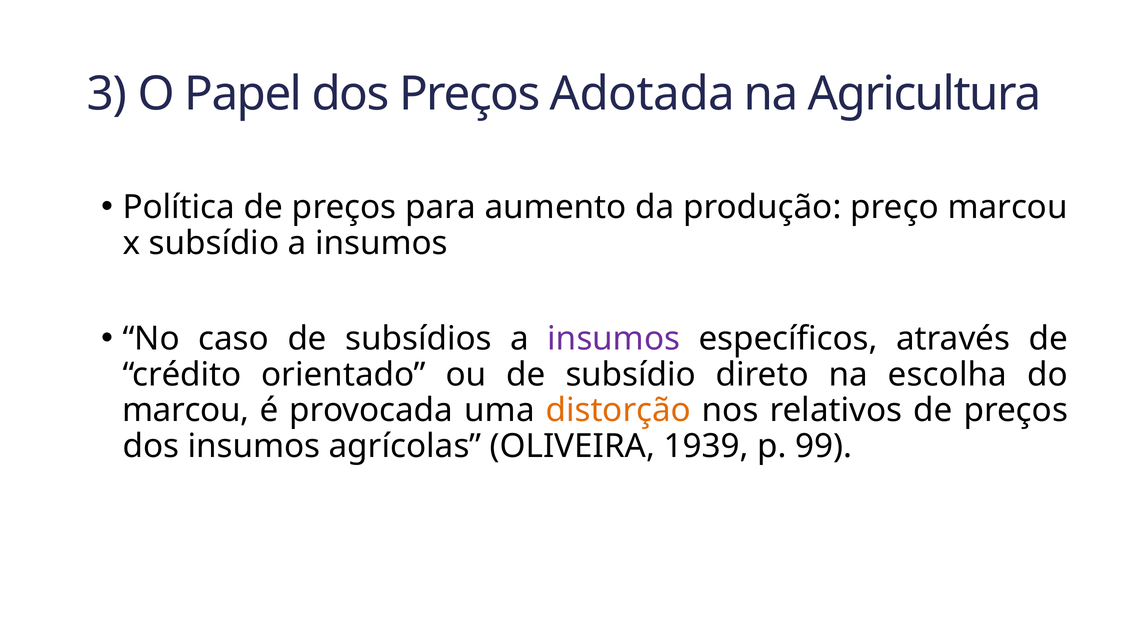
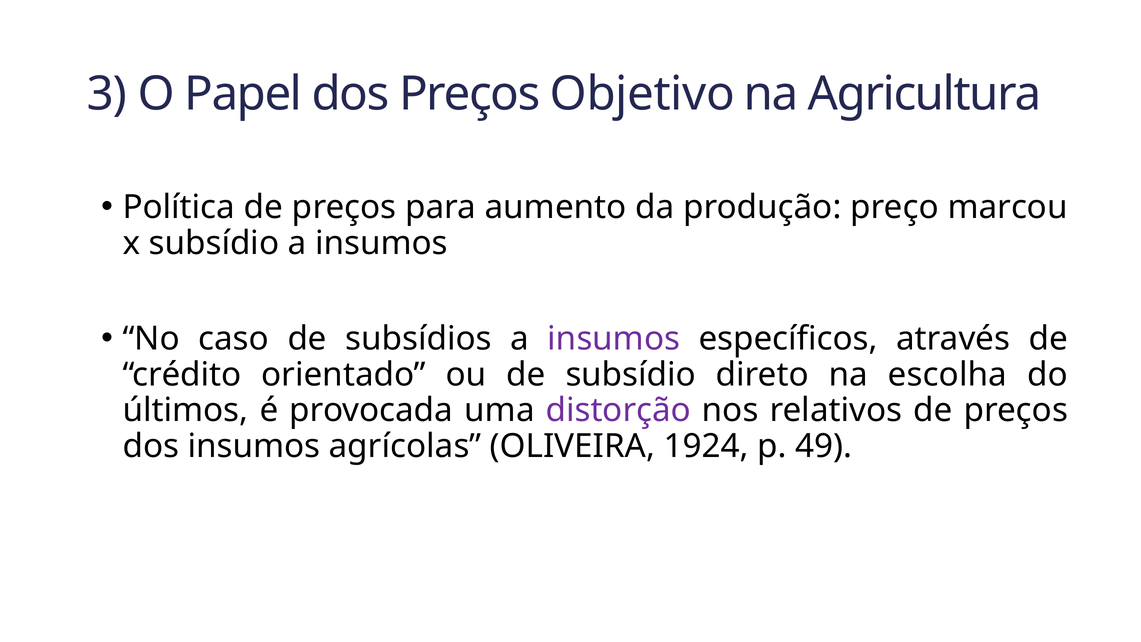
Adotada: Adotada -> Objetivo (642, 94)
marcou: marcou -> últimos (185, 410)
distorção colour: orange -> purple (618, 410)
1939: 1939 -> 1924 (706, 446)
99: 99 -> 49 (824, 446)
